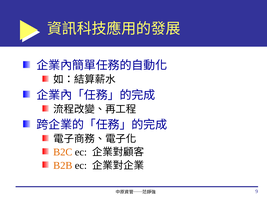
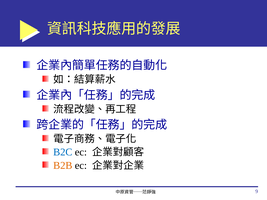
B2C colour: orange -> blue (63, 152)
